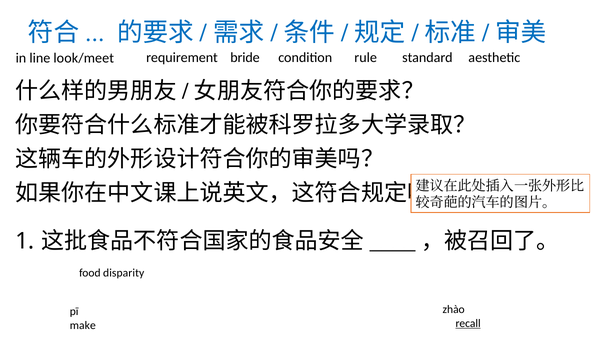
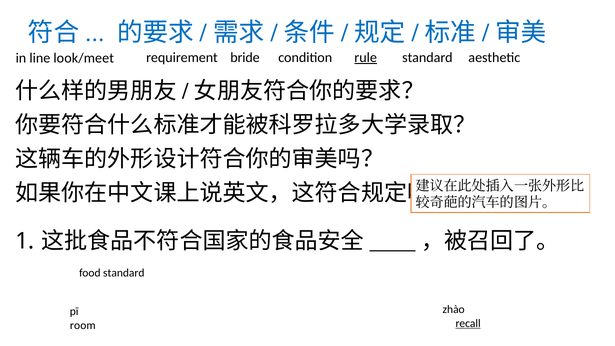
rule underline: none -> present (366, 58)
food disparity: disparity -> standard (124, 273)
make: make -> room (83, 325)
